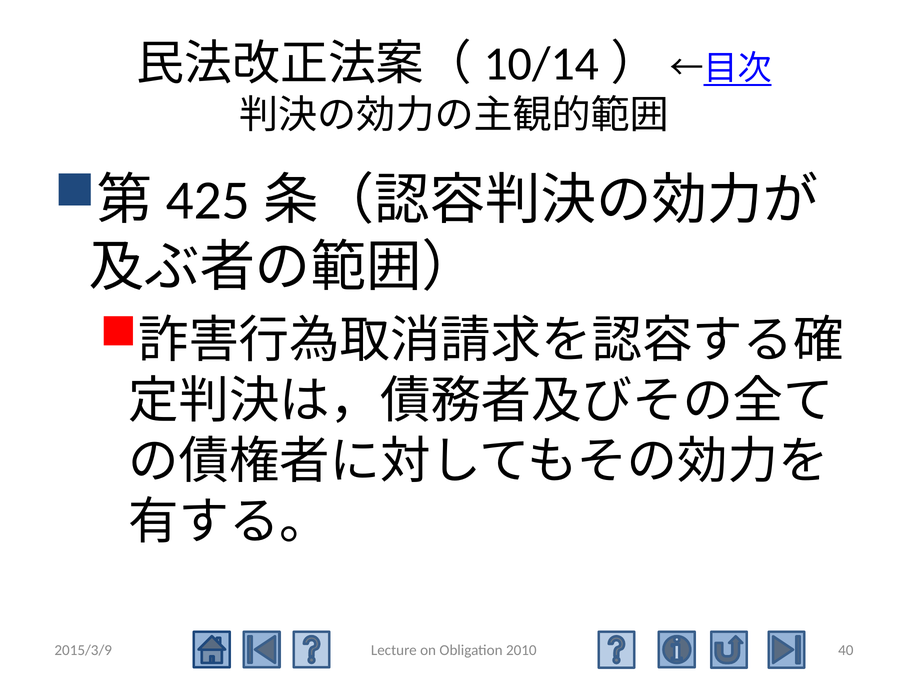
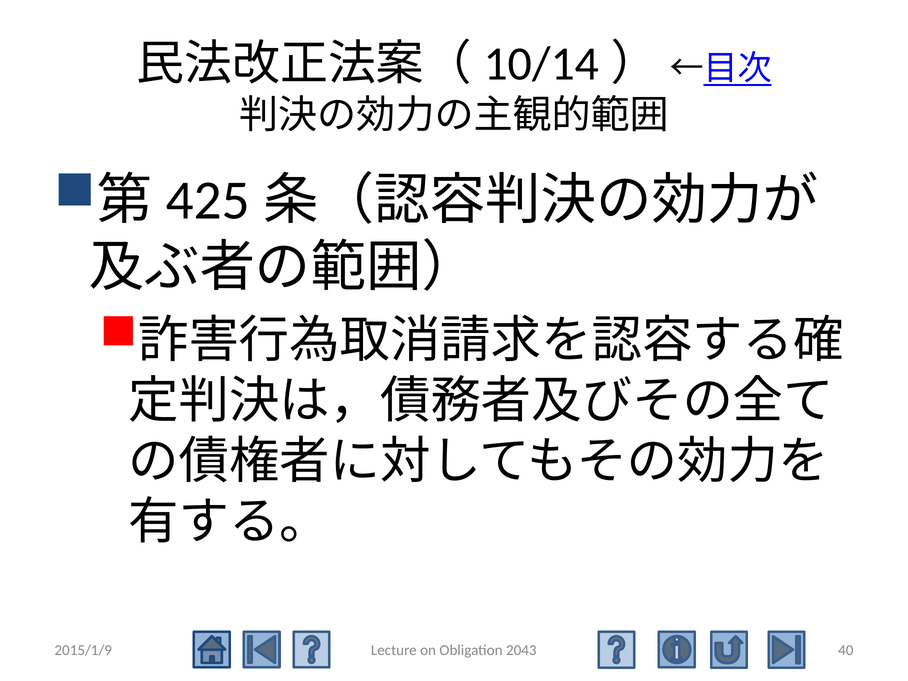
2015/3/9: 2015/3/9 -> 2015/1/9 (83, 650)
2010: 2010 -> 2043 (521, 650)
